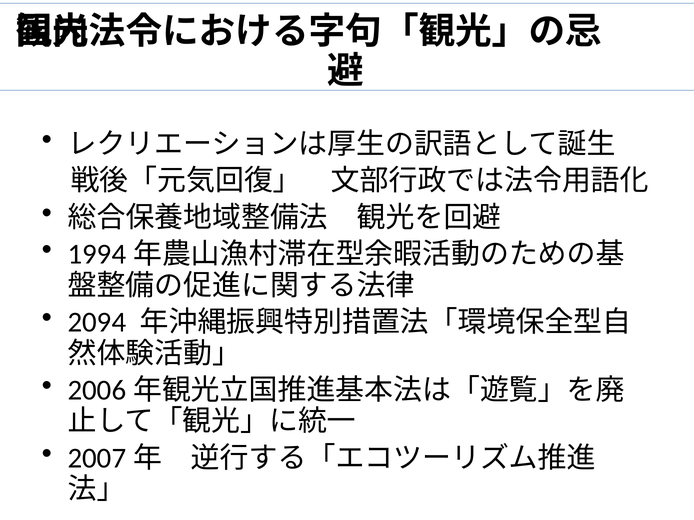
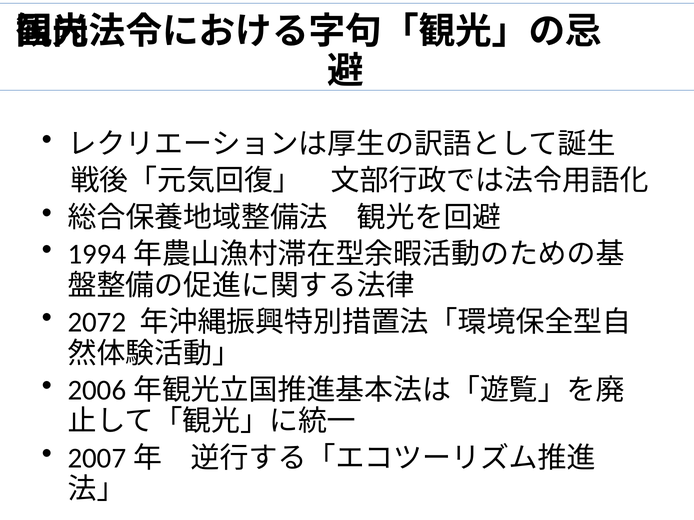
2094: 2094 -> 2072 (97, 323)
